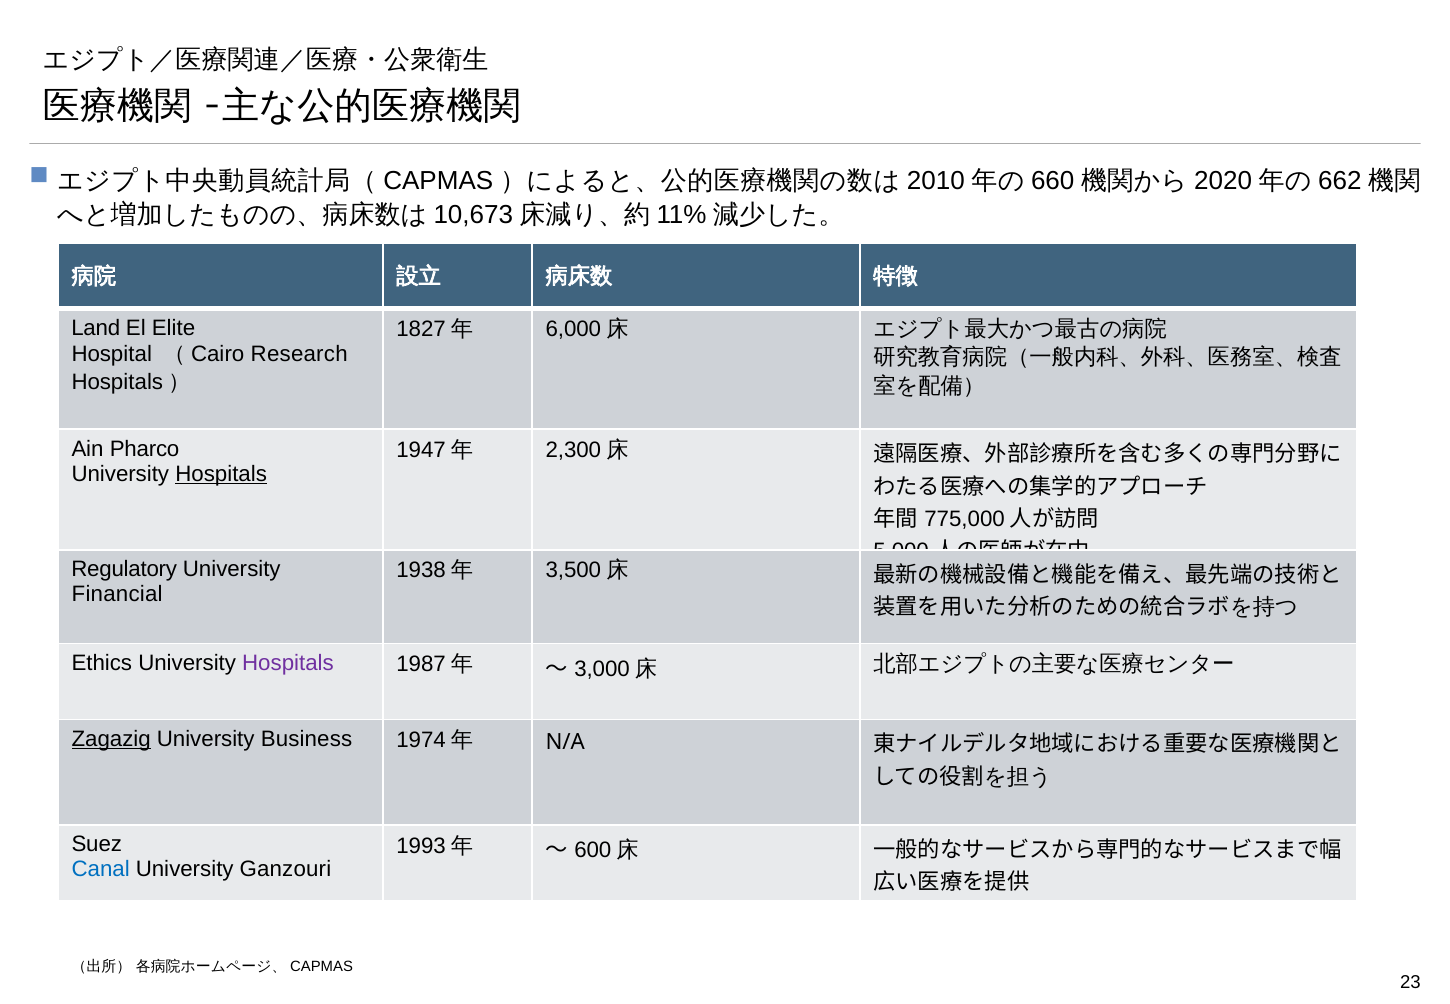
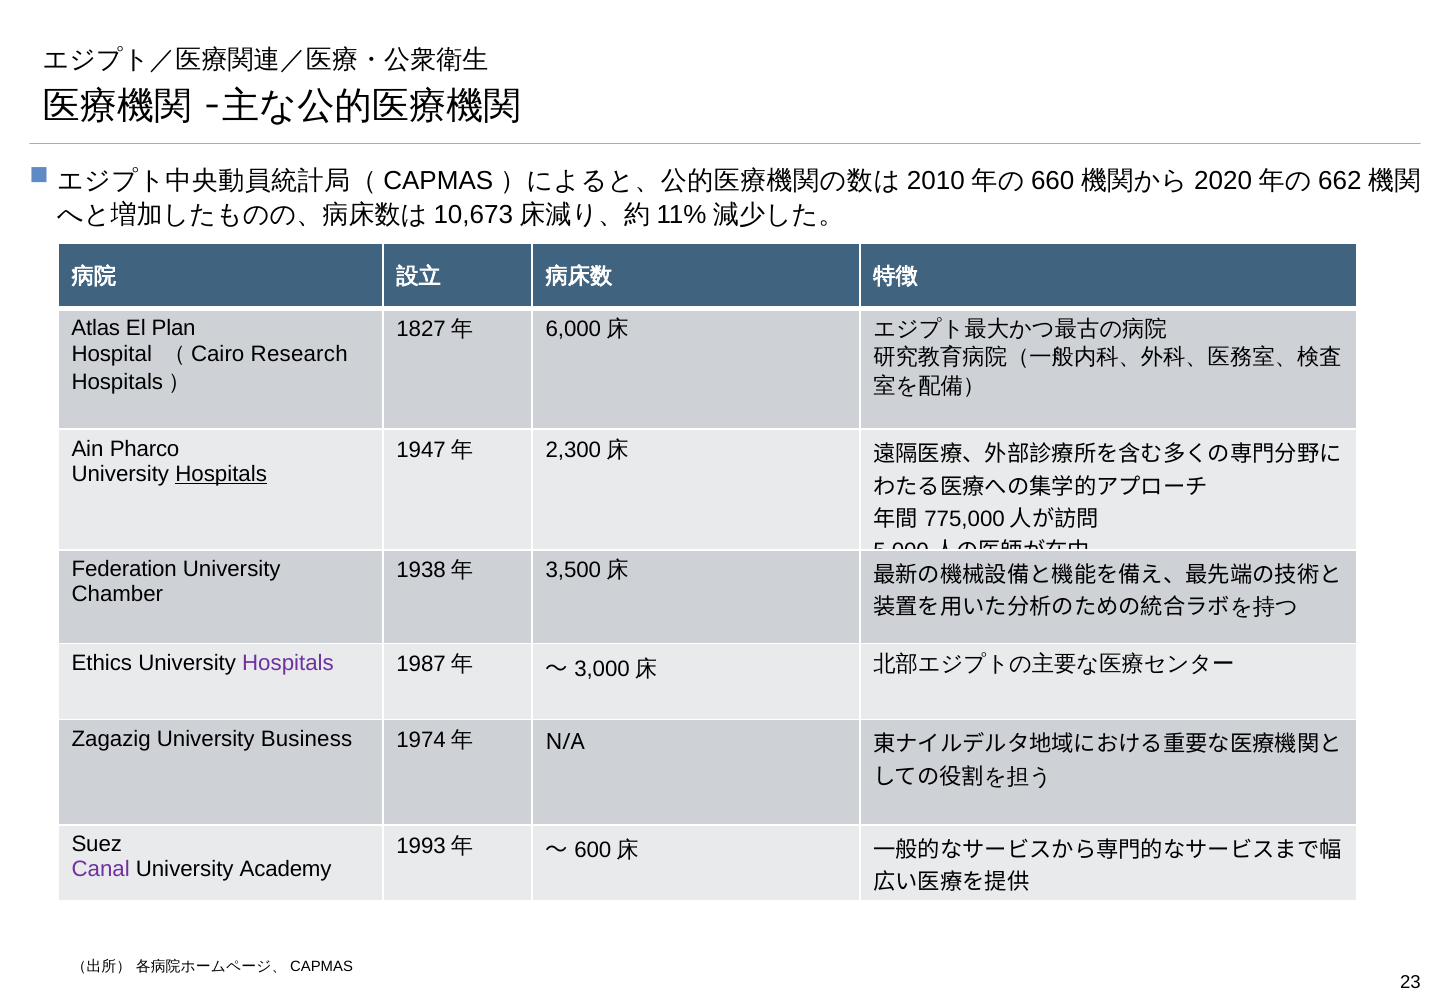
Land: Land -> Atlas (96, 328)
Elite: Elite -> Plan (174, 328)
Regulatory: Regulatory -> Federation (124, 569)
Financial: Financial -> Chamber (117, 594)
Zagazig underline: present -> none (111, 739)
Canal colour: blue -> purple (101, 869)
Ganzouri: Ganzouri -> Academy (286, 869)
